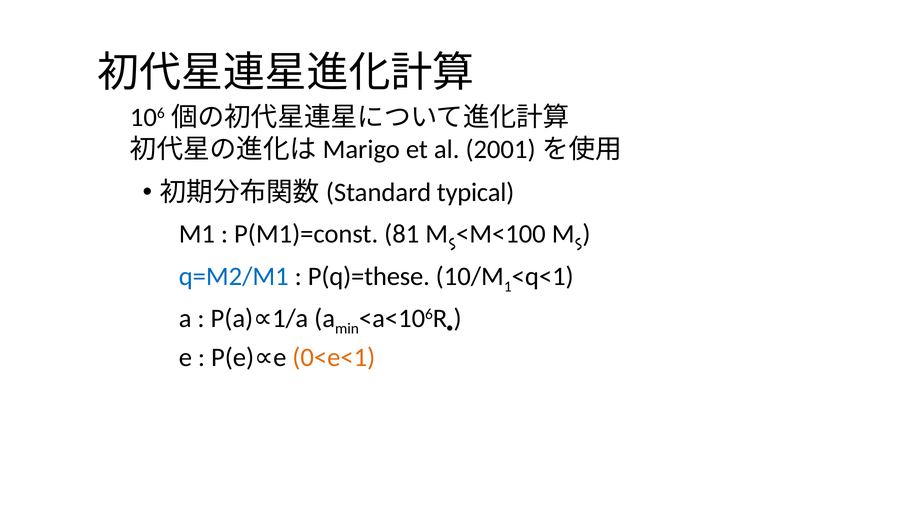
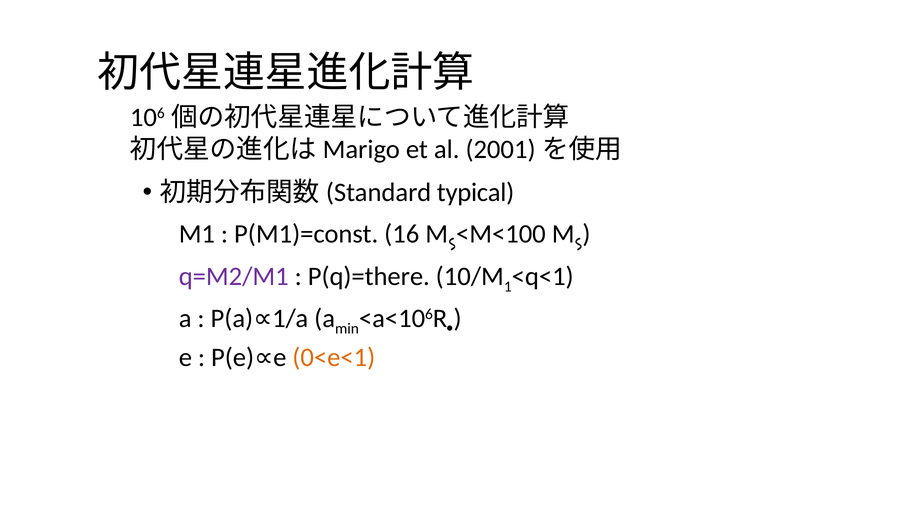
81: 81 -> 16 (402, 234)
q=M2/M1 colour: blue -> purple (234, 276)
P(q)=these: P(q)=these -> P(q)=there (369, 276)
